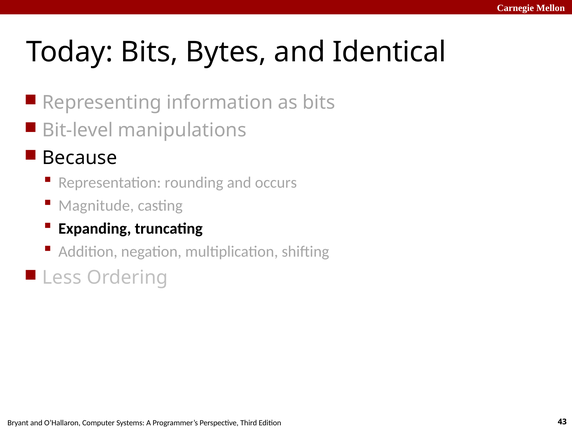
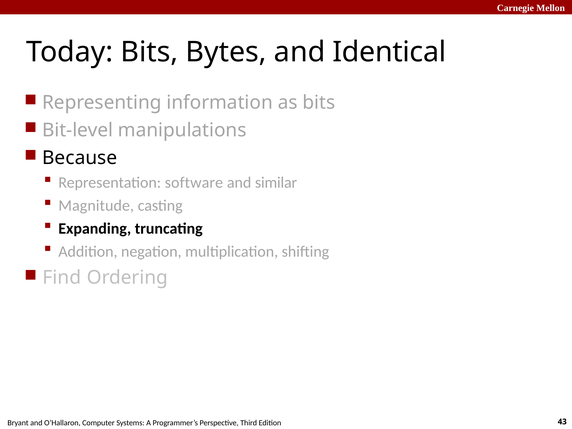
rounding: rounding -> software (194, 183)
occurs: occurs -> similar (276, 183)
Less: Less -> Find (62, 278)
